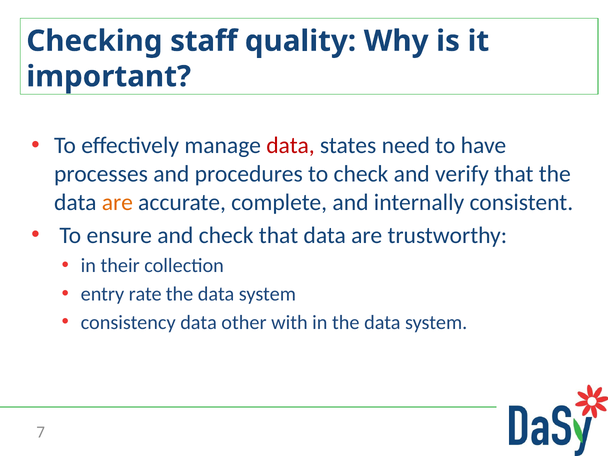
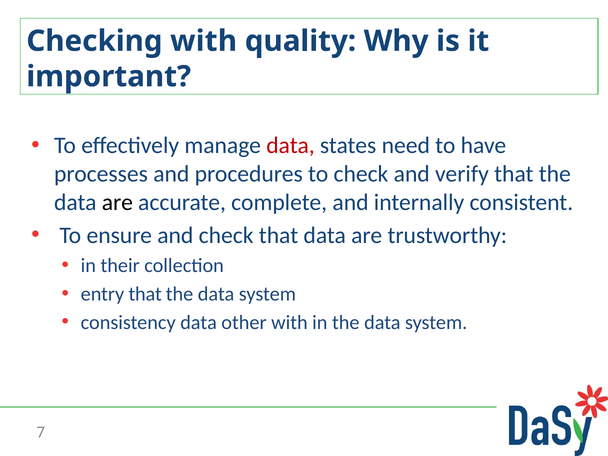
Checking staff: staff -> with (204, 41)
are colour: orange -> black (117, 202)
entry rate: rate -> that (145, 294)
